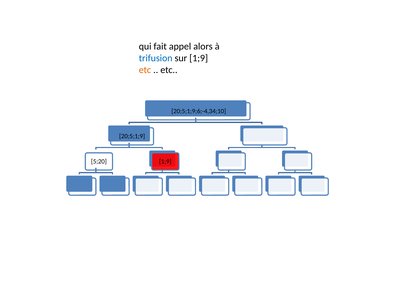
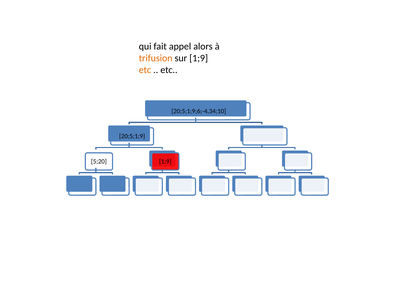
trifusion colour: blue -> orange (156, 58)
